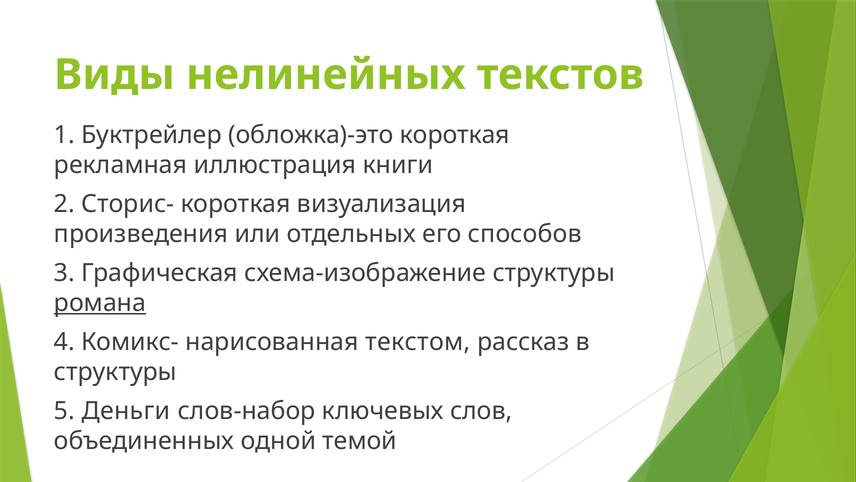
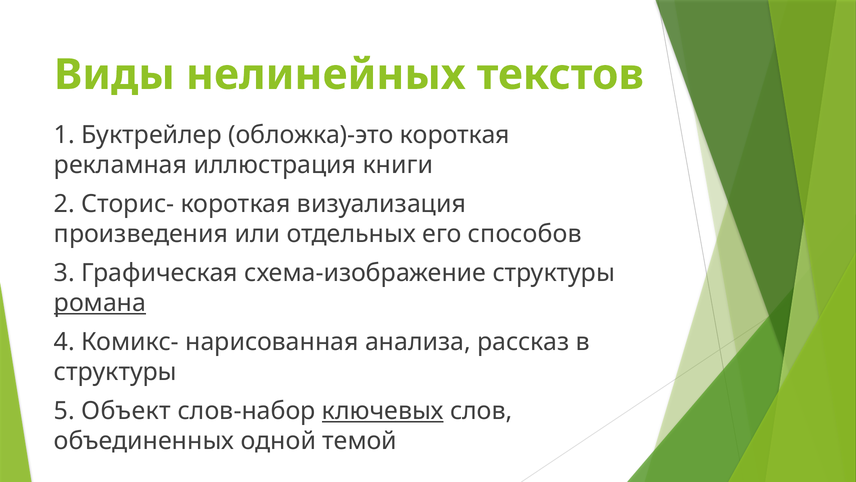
текстом: текстом -> анализа (418, 342)
Деньги: Деньги -> Объект (126, 410)
ключевых underline: none -> present (383, 410)
